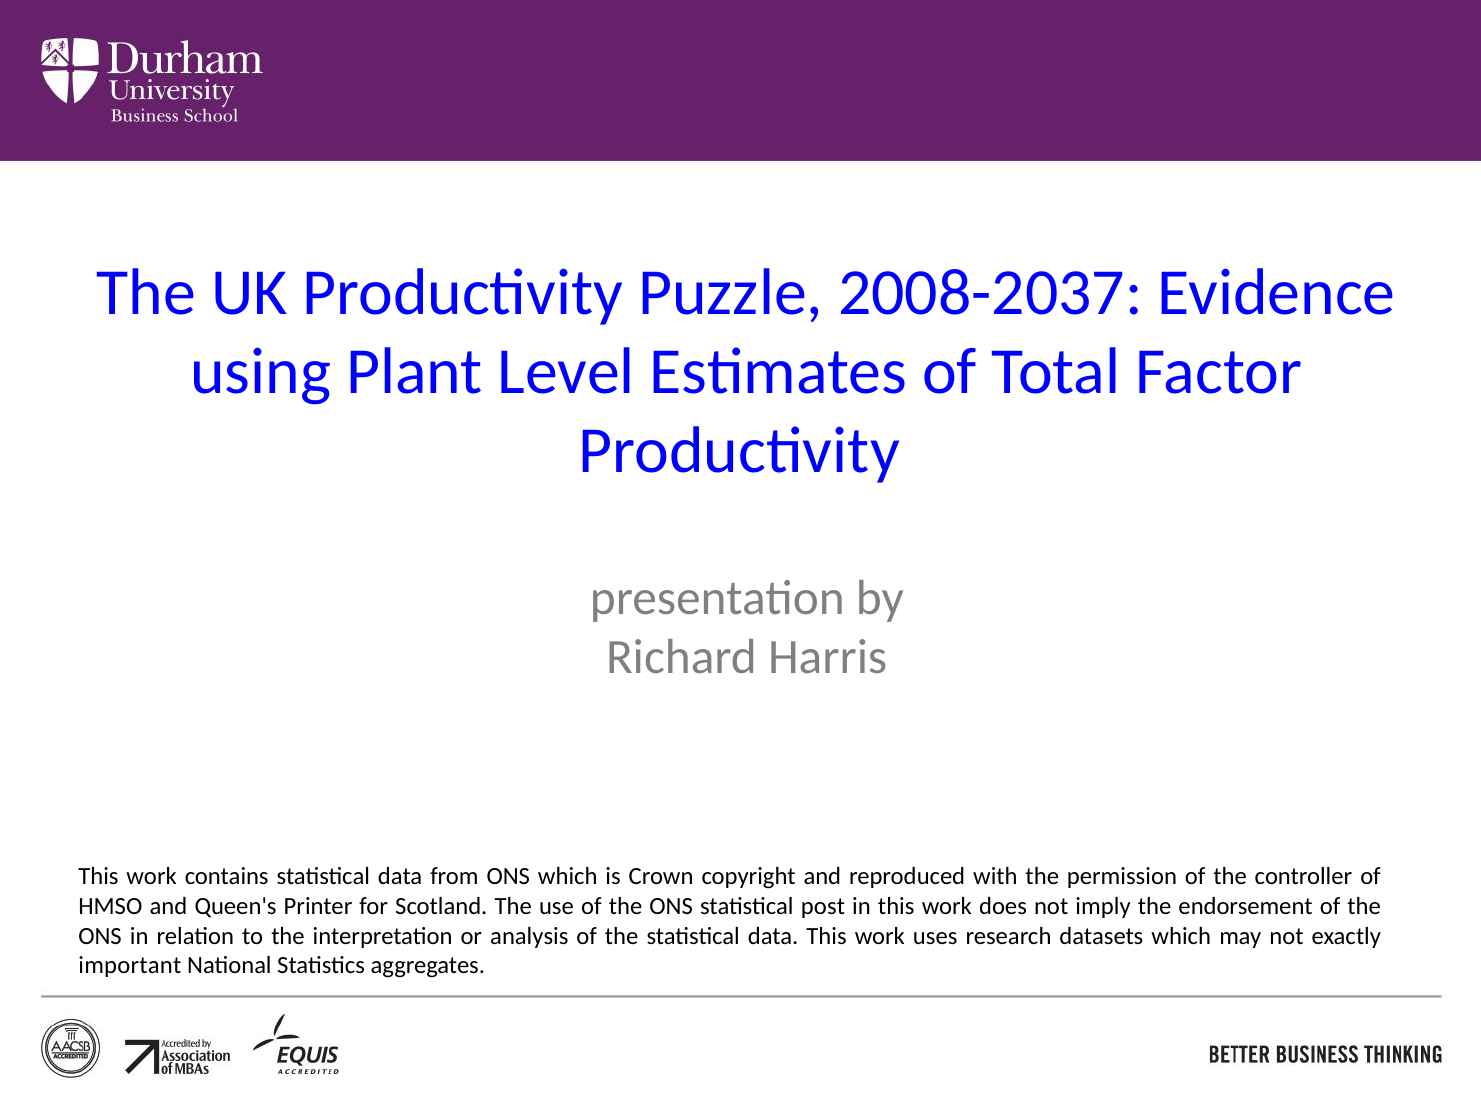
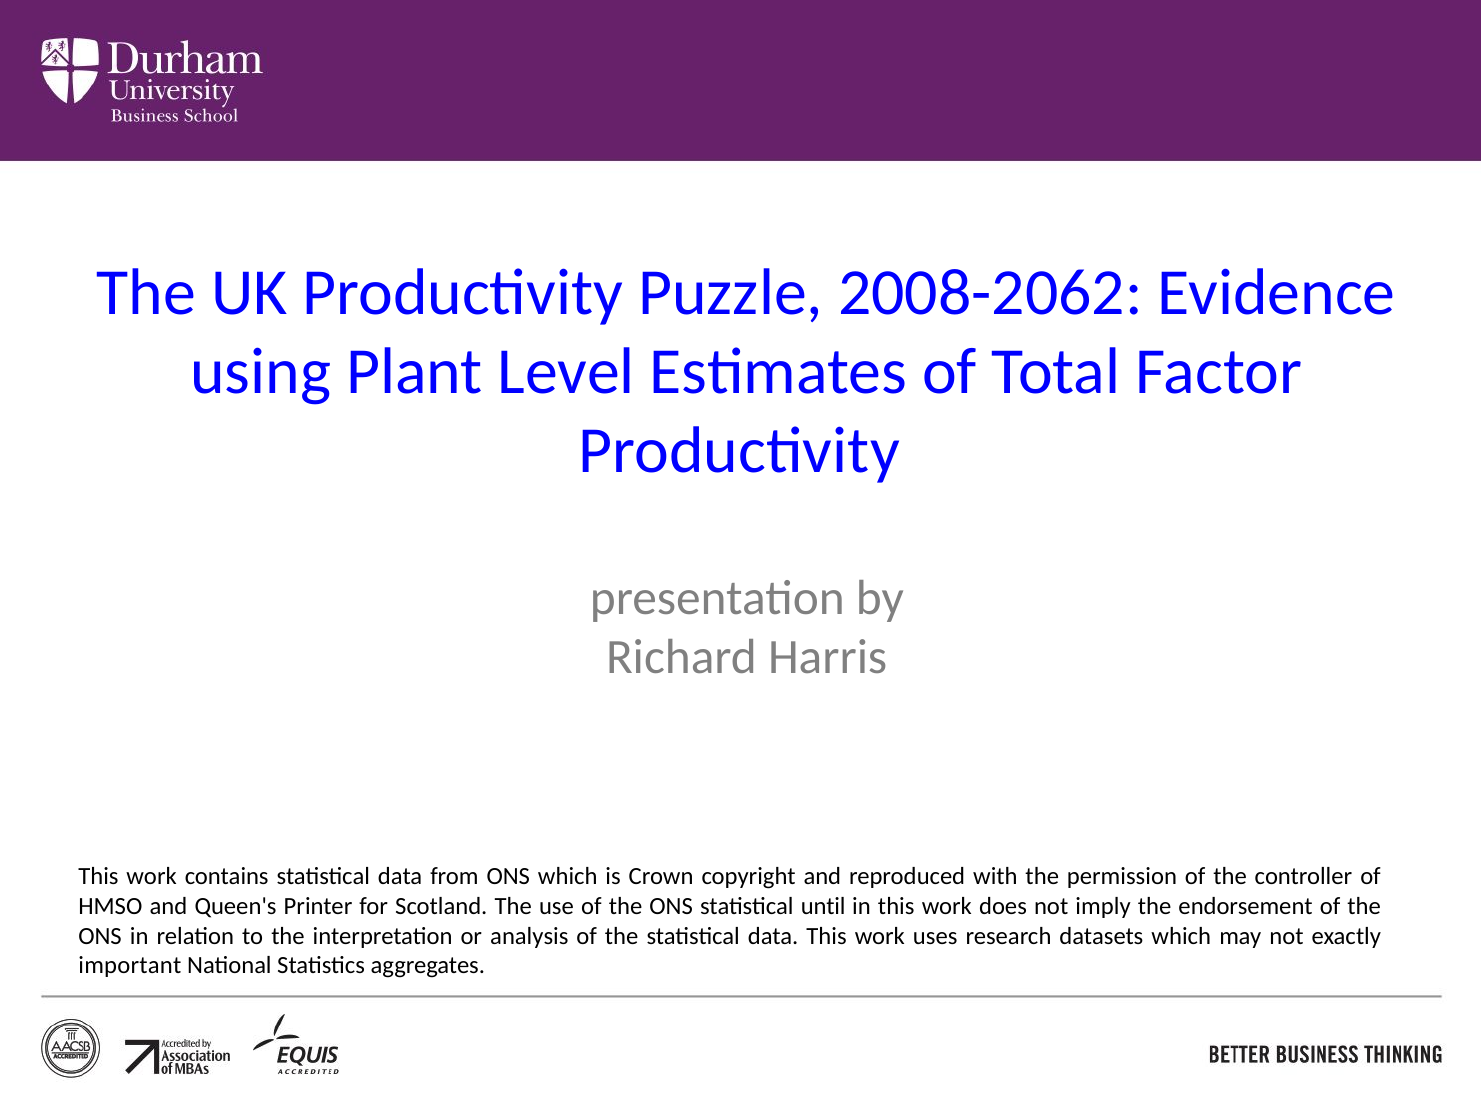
2008-2037: 2008-2037 -> 2008-2062 (990, 293)
post: post -> until (823, 906)
